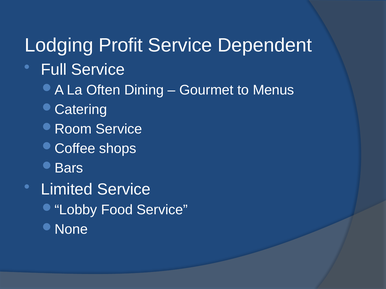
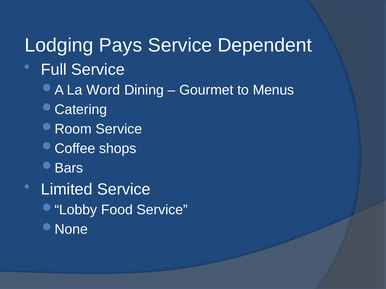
Profit: Profit -> Pays (121, 45)
Often: Often -> Word (103, 90)
